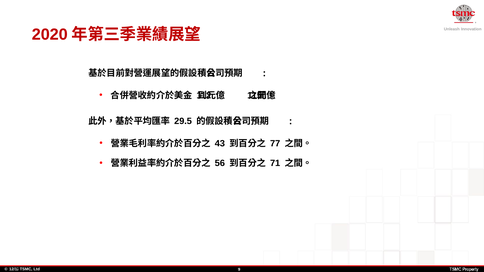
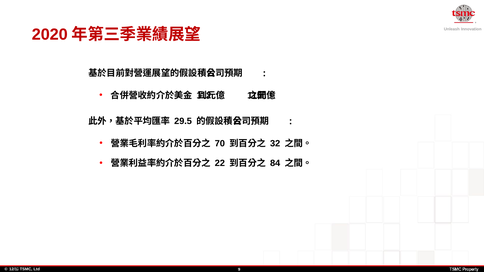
43: 43 -> 70 (220, 143)
77: 77 -> 32 (275, 143)
56: 56 -> 22 (220, 163)
71: 71 -> 84 (275, 163)
